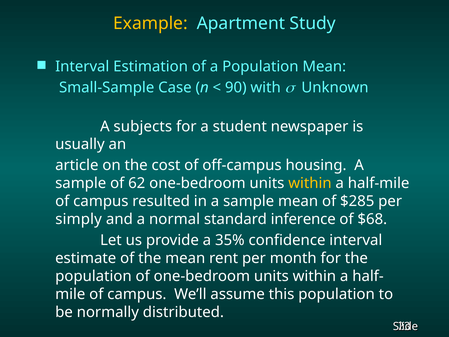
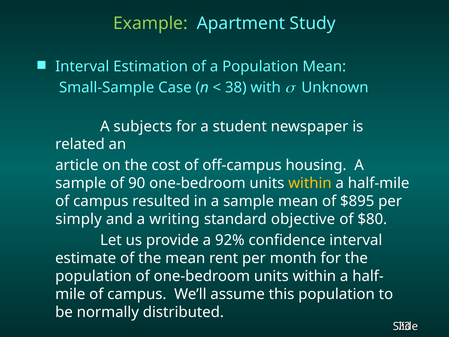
Example colour: yellow -> light green (150, 23)
90: 90 -> 38 (236, 87)
usually: usually -> related (80, 144)
62: 62 -> 90 (137, 183)
$285: $285 -> $895 (357, 201)
normal: normal -> writing (174, 219)
inference: inference -> objective (303, 219)
$68: $68 -> $80 (372, 219)
35%: 35% -> 92% (230, 240)
